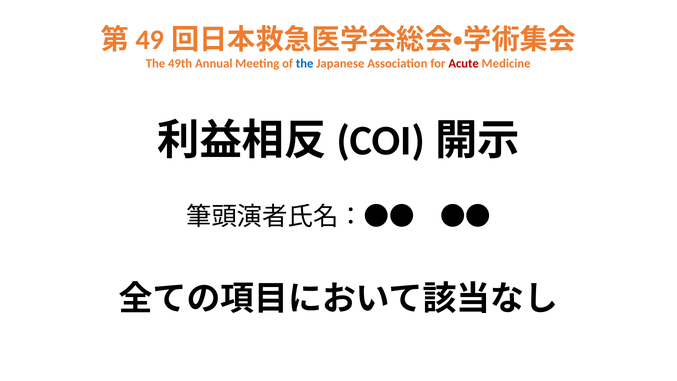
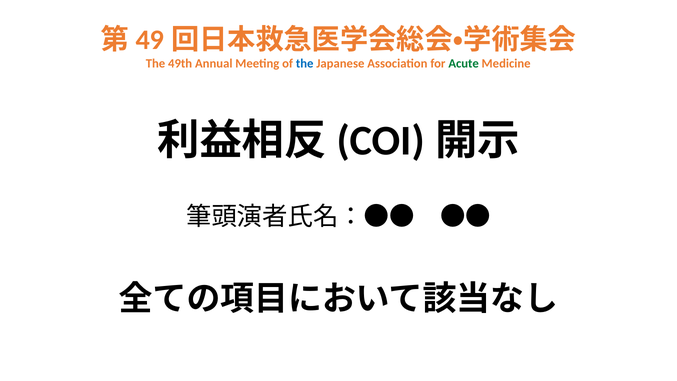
Acute colour: red -> green (464, 64)
